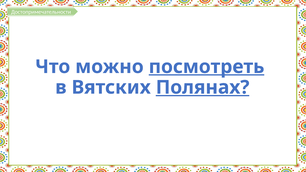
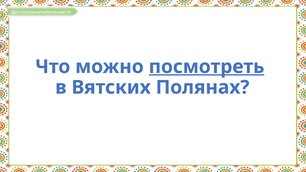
Полянах underline: present -> none (203, 87)
